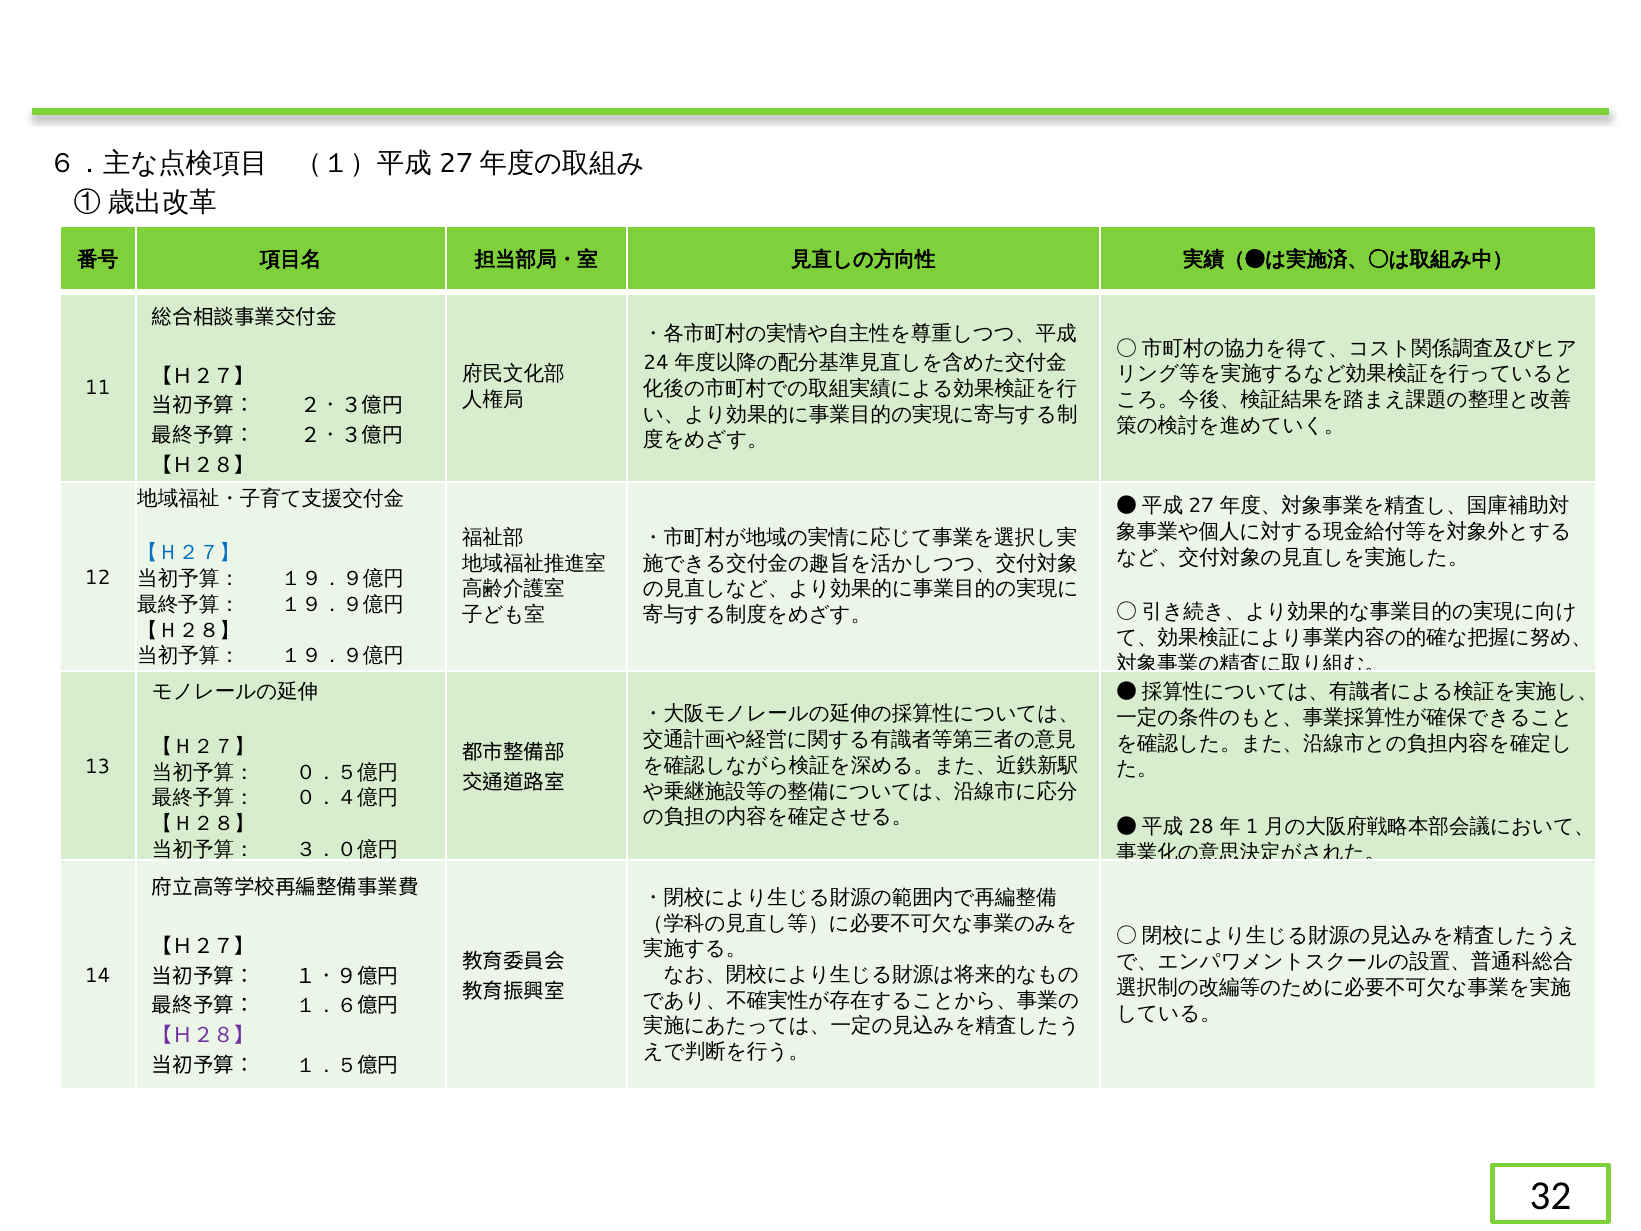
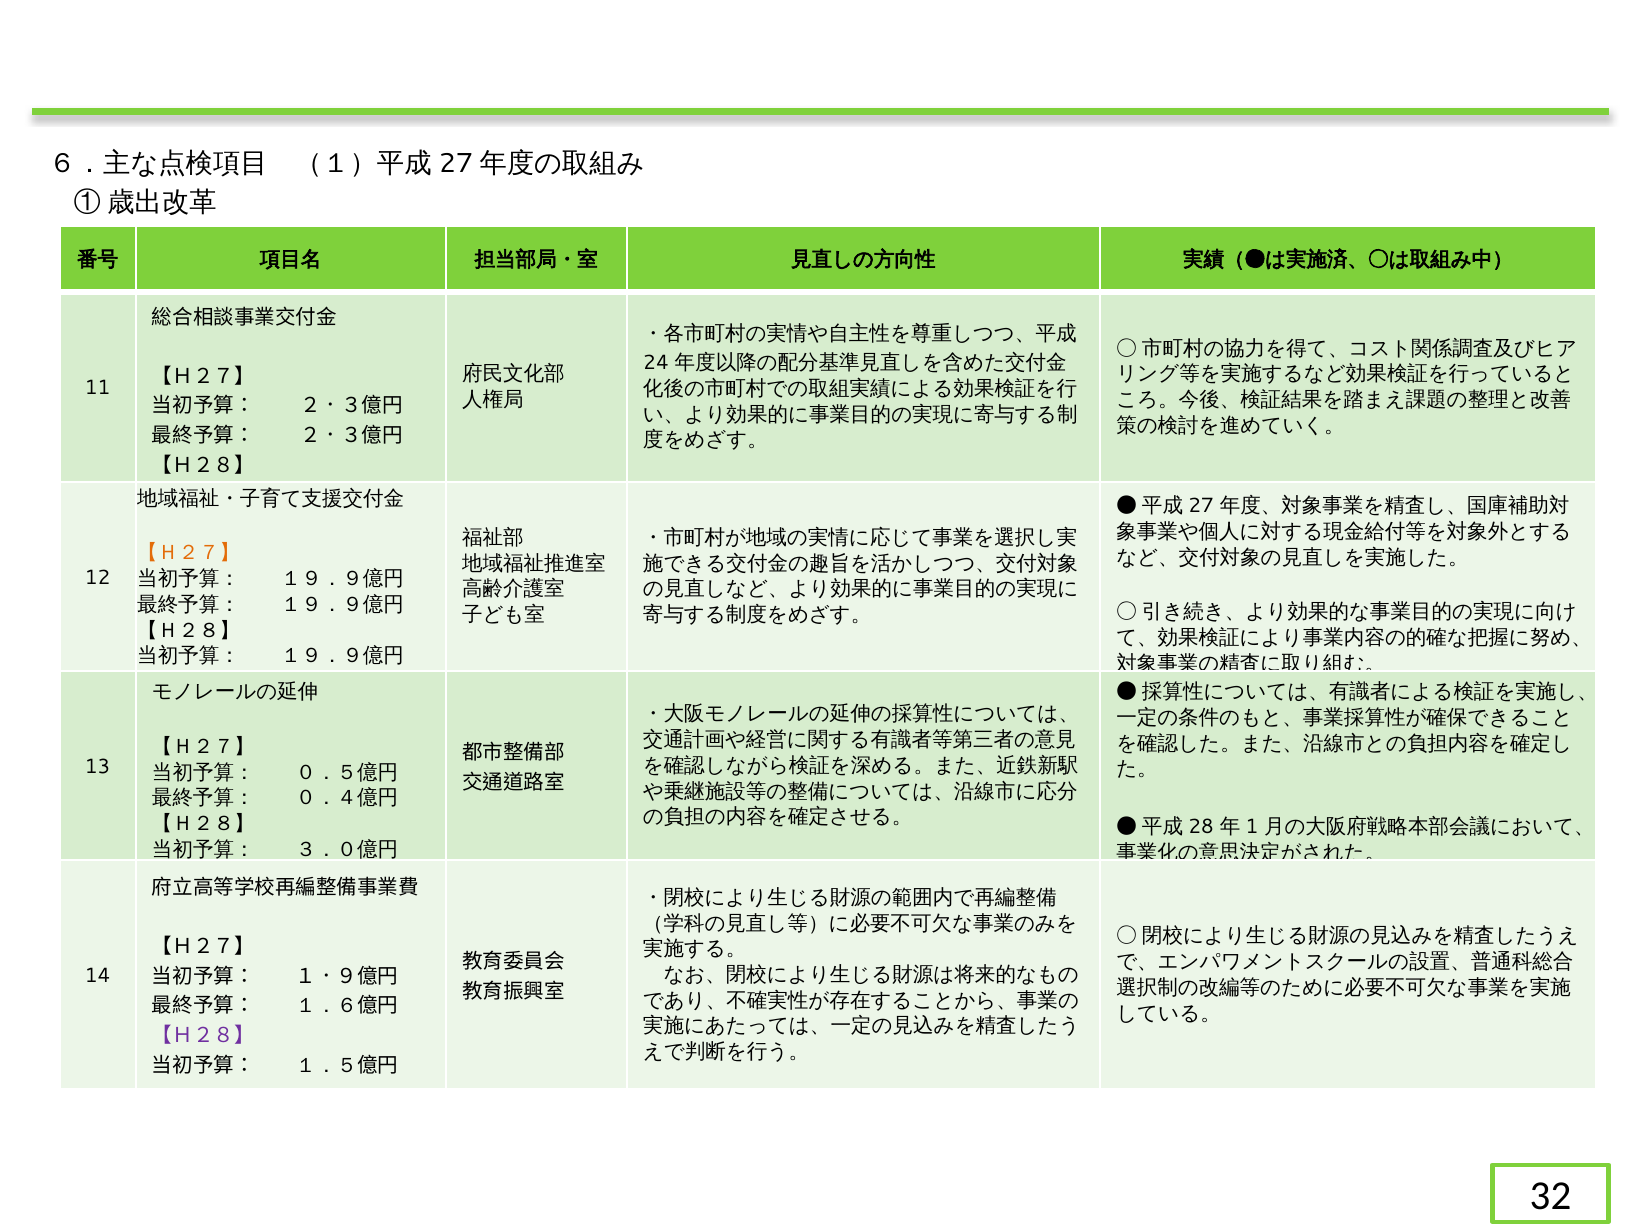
【Ｈ２７】 colour: blue -> orange (189, 553)
